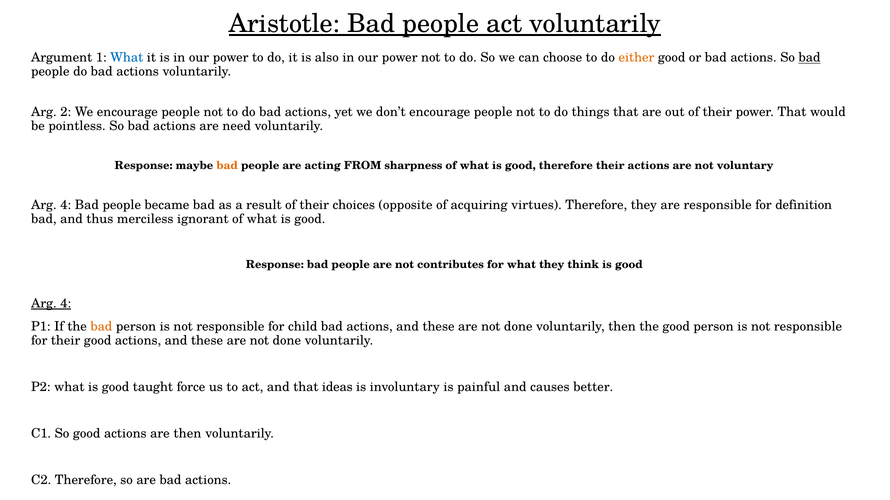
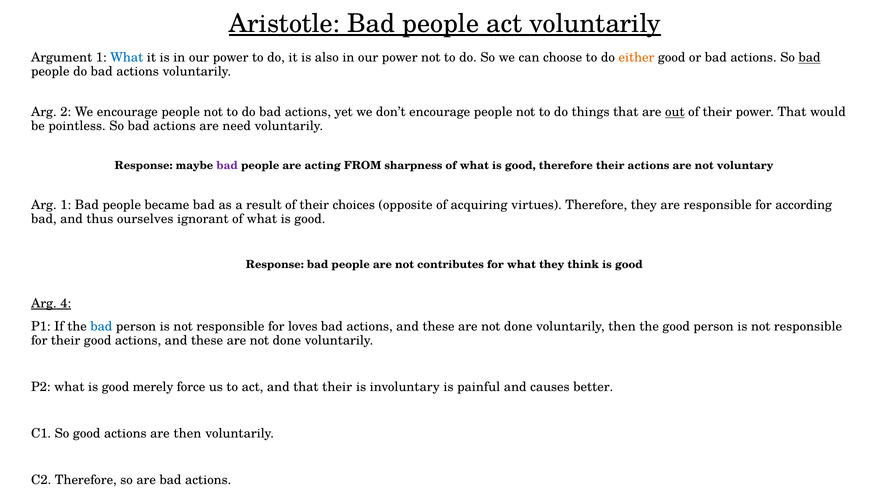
out underline: none -> present (675, 112)
bad colour: orange -> purple (227, 166)
4: 4 -> 1 (66, 205)
definition: definition -> according (804, 205)
merciless: merciless -> ourselves (145, 219)
bad colour: orange -> blue (101, 327)
child: child -> loves (303, 327)
taught: taught -> merely (153, 388)
that ideas: ideas -> their (337, 388)
